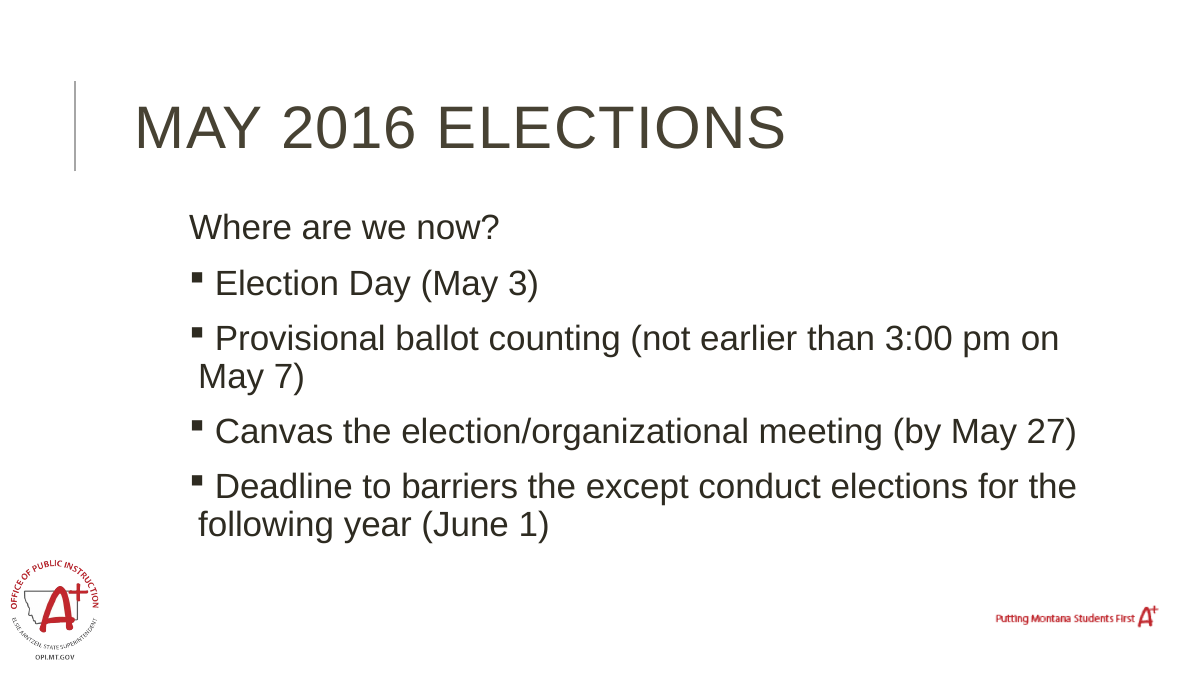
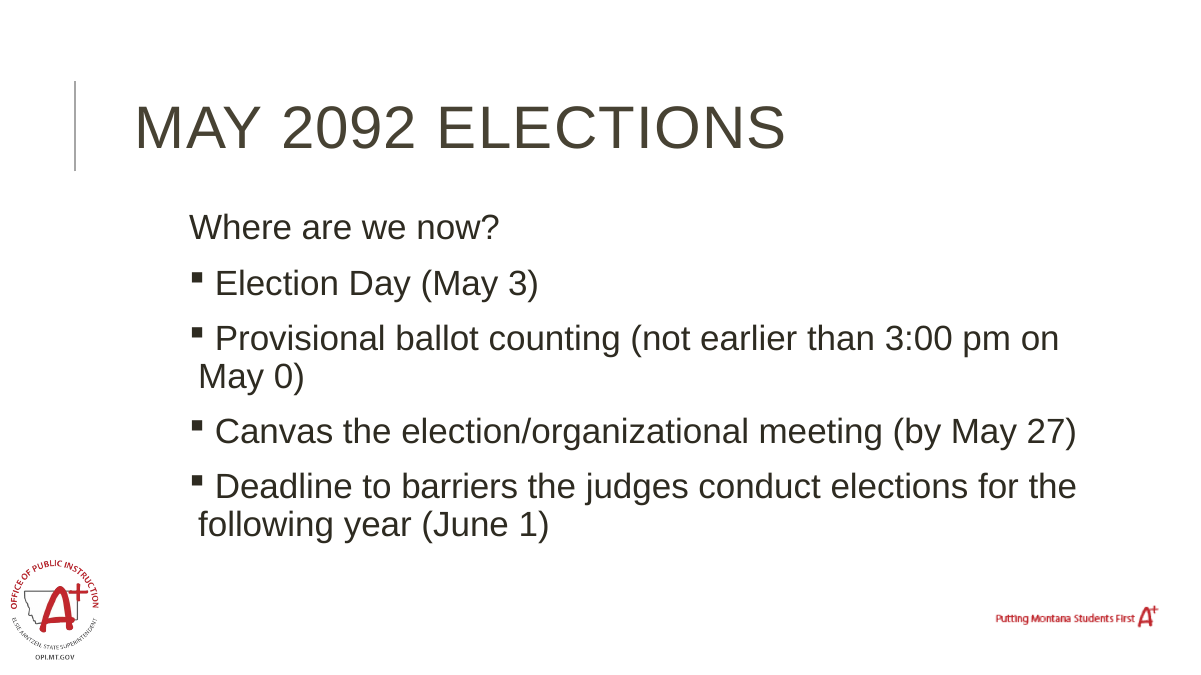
2016: 2016 -> 2092 (349, 129)
7: 7 -> 0 (289, 377)
except: except -> judges (637, 487)
